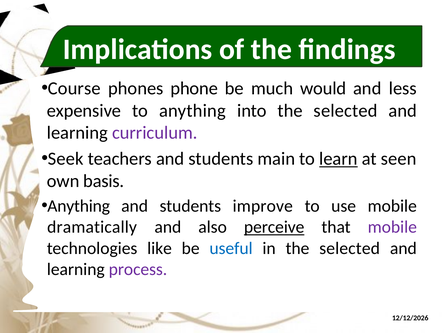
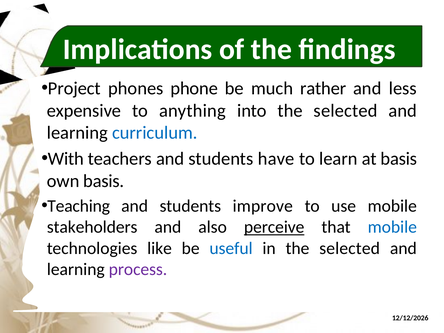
Course: Course -> Project (74, 88)
would: would -> rather (323, 88)
curriculum colour: purple -> blue (155, 133)
Seek: Seek -> With (66, 159)
main: main -> have (276, 159)
learn underline: present -> none (338, 159)
at seen: seen -> basis (399, 159)
Anything: Anything -> Teaching (79, 206)
dramatically: dramatically -> stakeholders (92, 227)
mobile colour: purple -> blue (392, 227)
